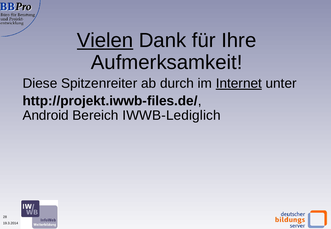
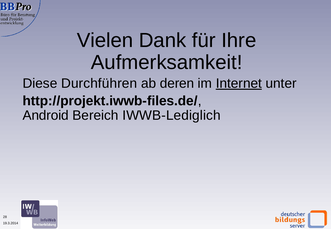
Vielen underline: present -> none (105, 40)
Spitzenreiter: Spitzenreiter -> Durchführen (99, 83)
durch: durch -> deren (177, 83)
